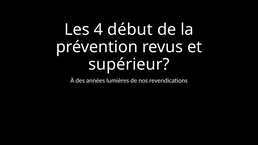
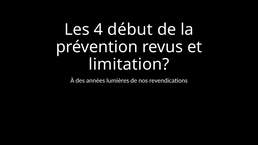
supérieur: supérieur -> limitation (129, 64)
